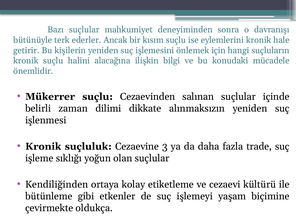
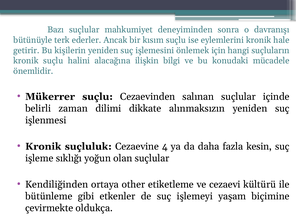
3: 3 -> 4 (165, 146)
trade: trade -> kesin (259, 146)
kolay: kolay -> other (133, 184)
